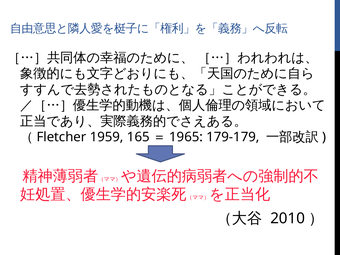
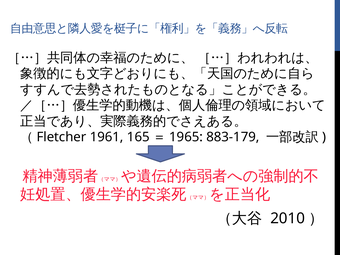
1959: 1959 -> 1961 (107, 137)
179-179: 179-179 -> 883-179 (233, 137)
